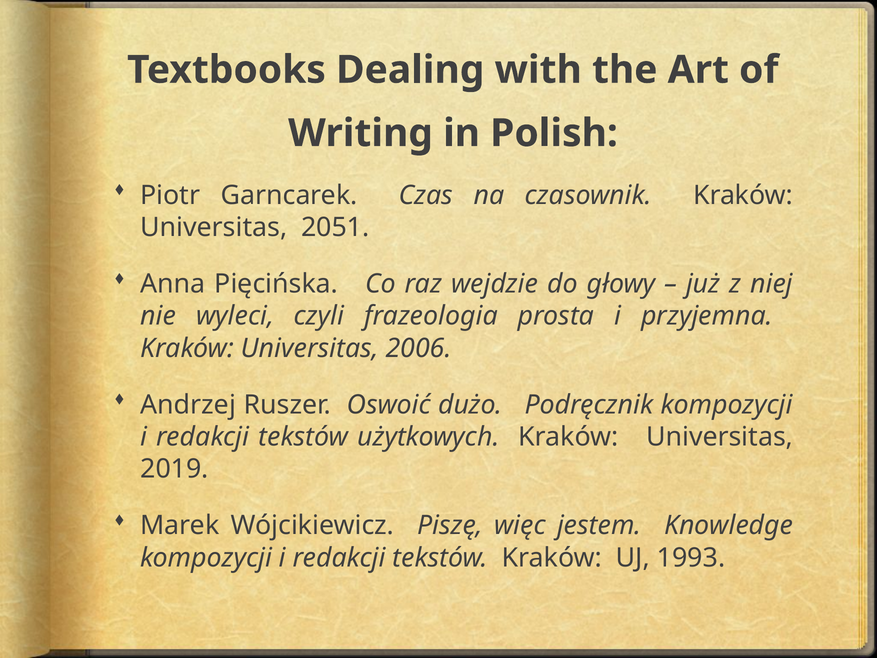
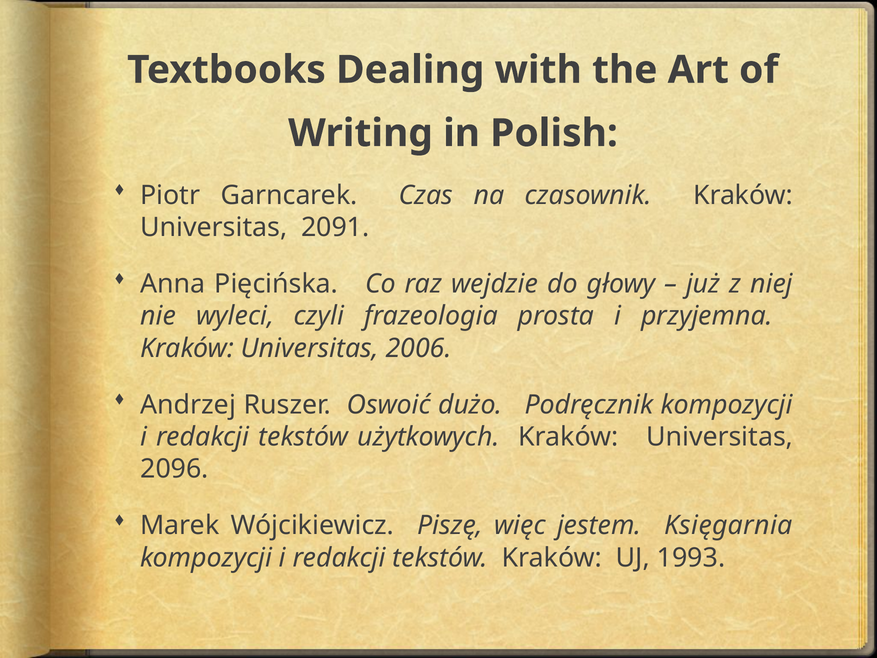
2051: 2051 -> 2091 (335, 227)
2019: 2019 -> 2096 (174, 469)
Knowledge: Knowledge -> Księgarnia (728, 525)
